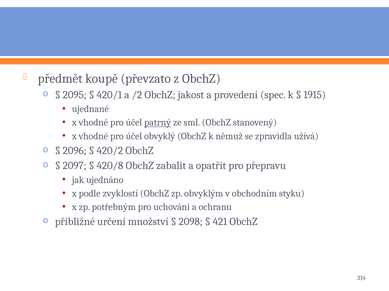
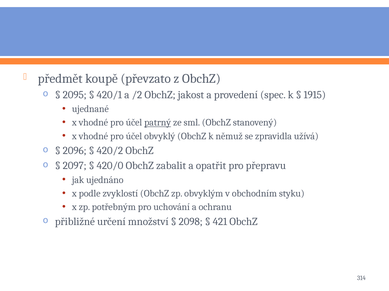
420/8: 420/8 -> 420/0 (110, 166)
